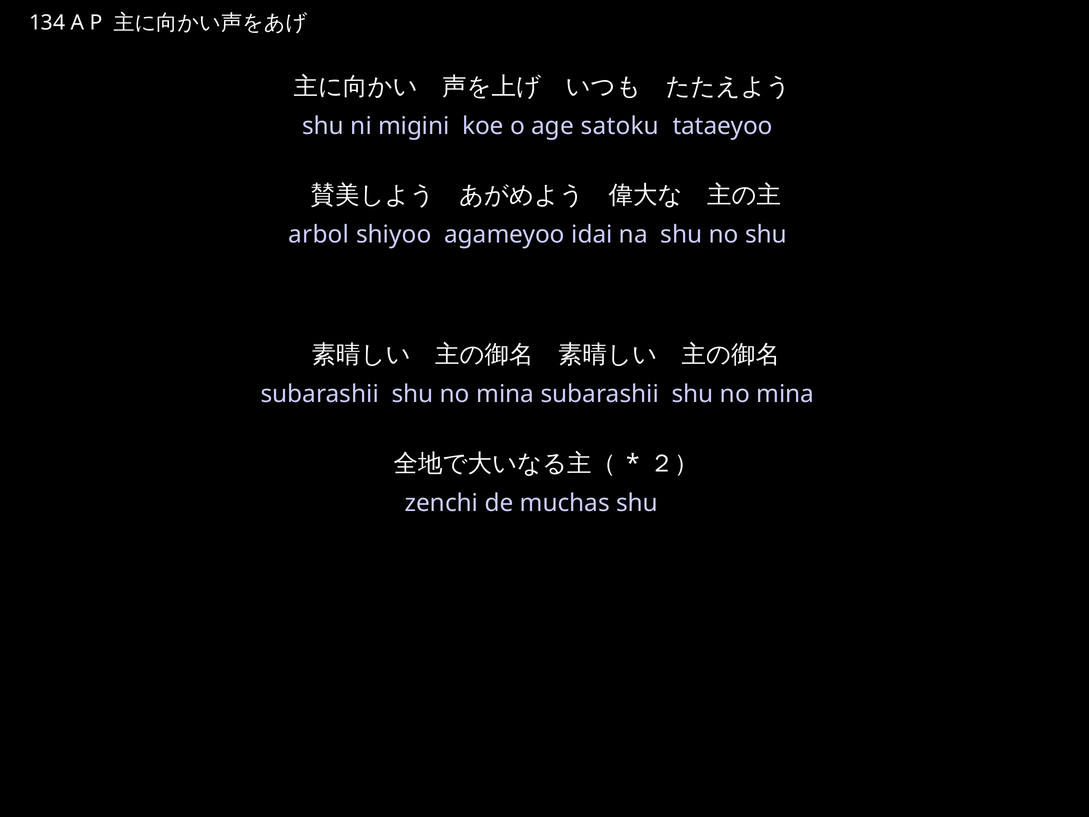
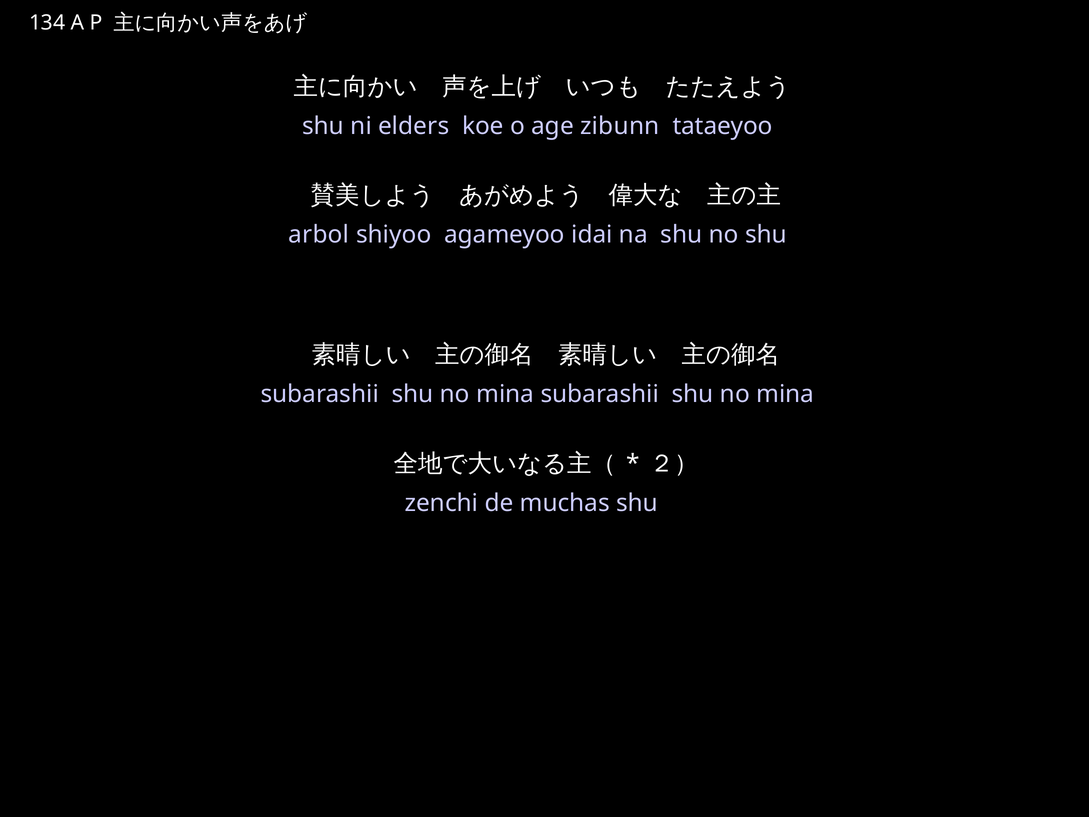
migini: migini -> elders (414, 126)
satoku: satoku -> zibunn (620, 126)
